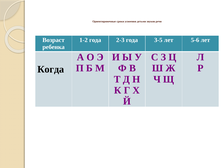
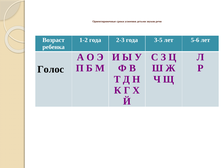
Когда: Когда -> Голос (51, 69)
